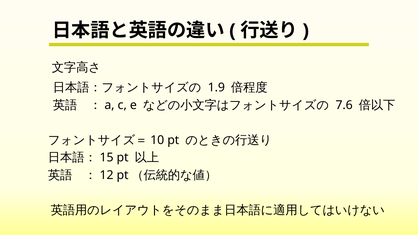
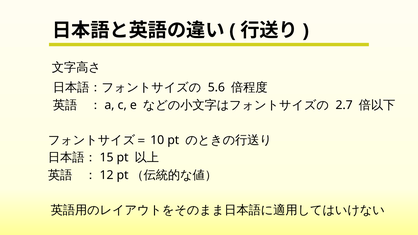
1.9: 1.9 -> 5.6 (216, 88)
7.6: 7.6 -> 2.7 (344, 105)
